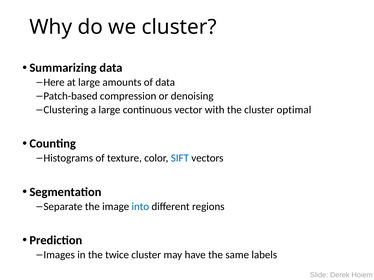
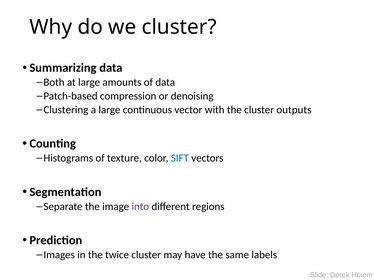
Here: Here -> Both (54, 82)
optimal: optimal -> outputs (294, 110)
into colour: blue -> purple (140, 207)
